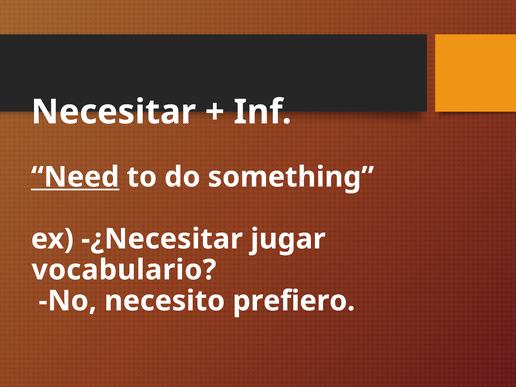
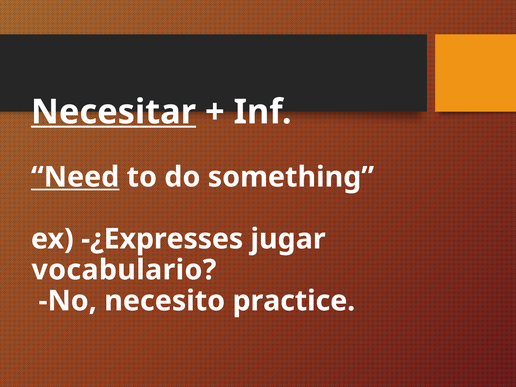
Necesitar underline: none -> present (114, 112)
-¿Necesitar: -¿Necesitar -> -¿Expresses (162, 239)
prefiero: prefiero -> practice (294, 301)
